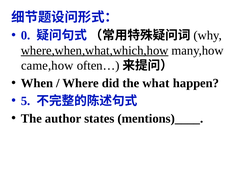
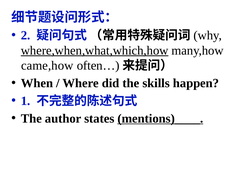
0: 0 -> 2 (26, 35)
what: what -> skills (156, 83)
5: 5 -> 1 (26, 101)
mentions)____ underline: none -> present (160, 118)
